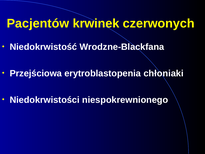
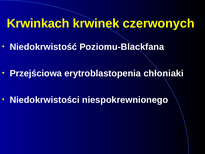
Pacjentów: Pacjentów -> Krwinkach (38, 23)
Wrodzne-Blackfana: Wrodzne-Blackfana -> Poziomu-Blackfana (122, 47)
